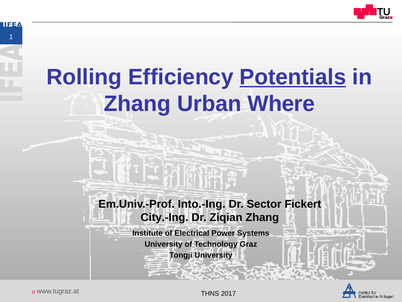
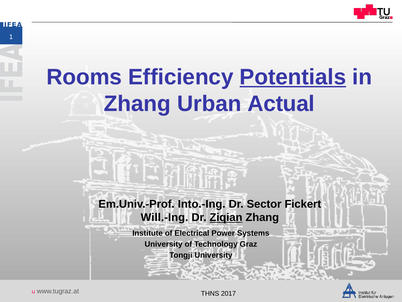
Rolling: Rolling -> Rooms (84, 77)
Where: Where -> Actual (281, 104)
City.-Ing: City.-Ing -> Will.-Ing (164, 217)
Ziqian underline: none -> present (226, 217)
